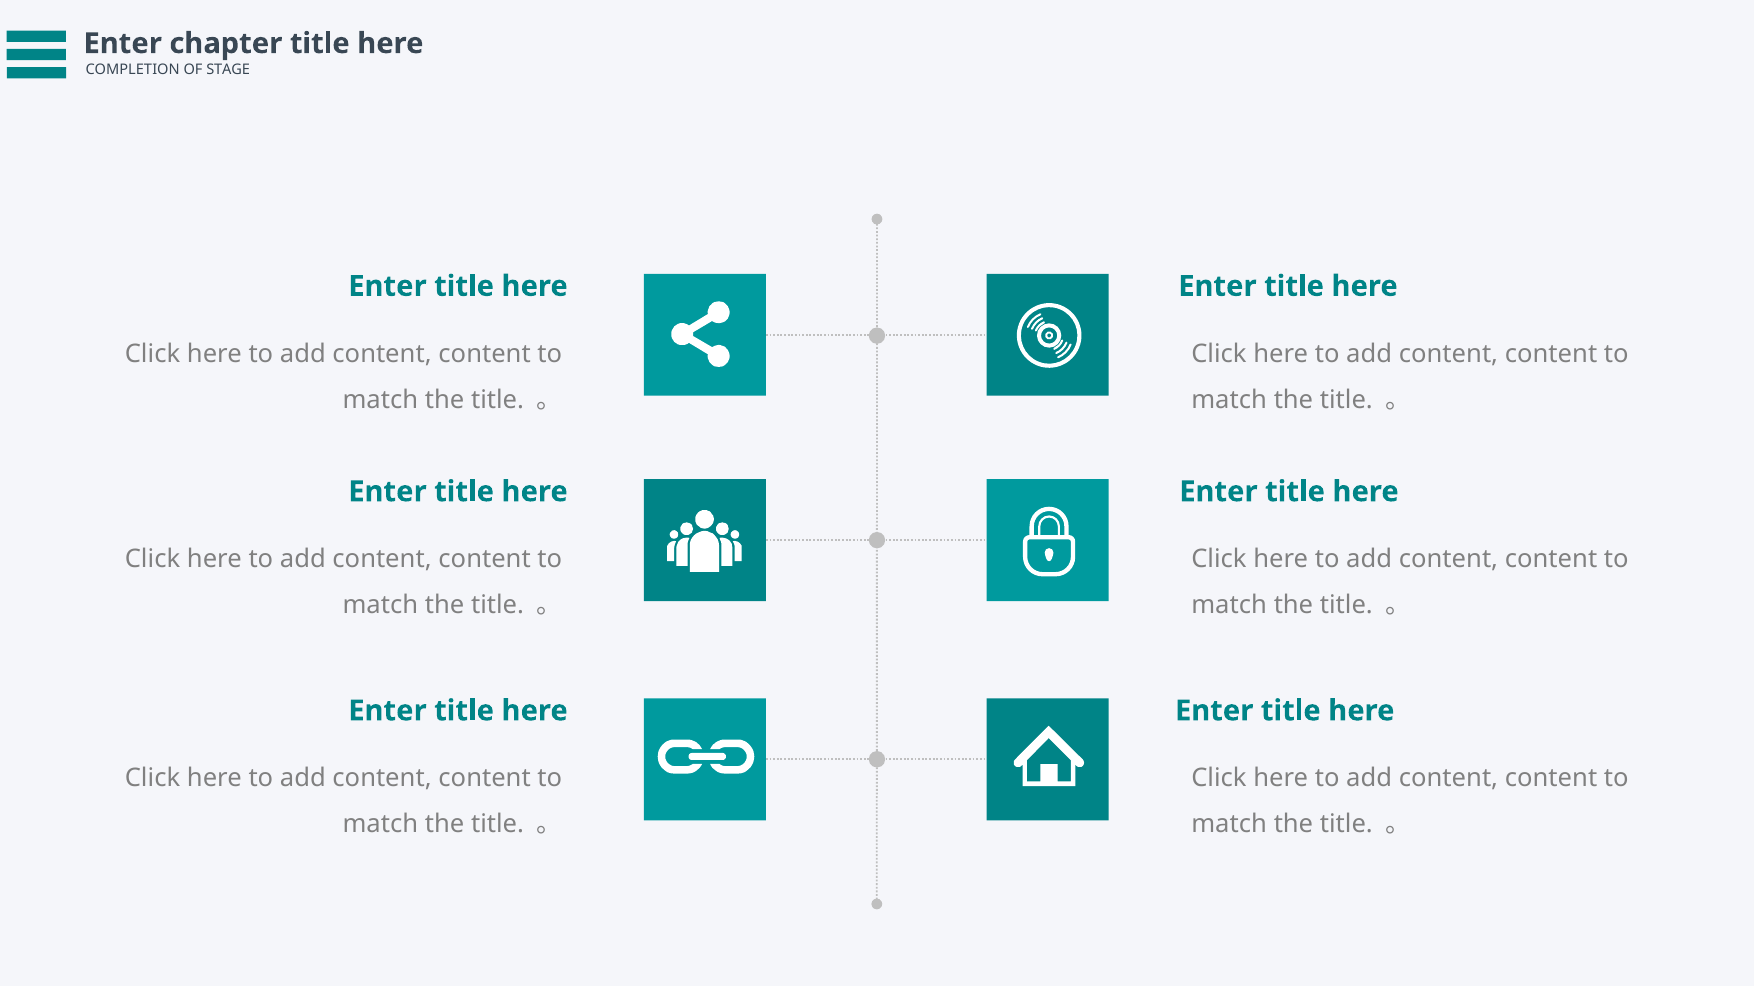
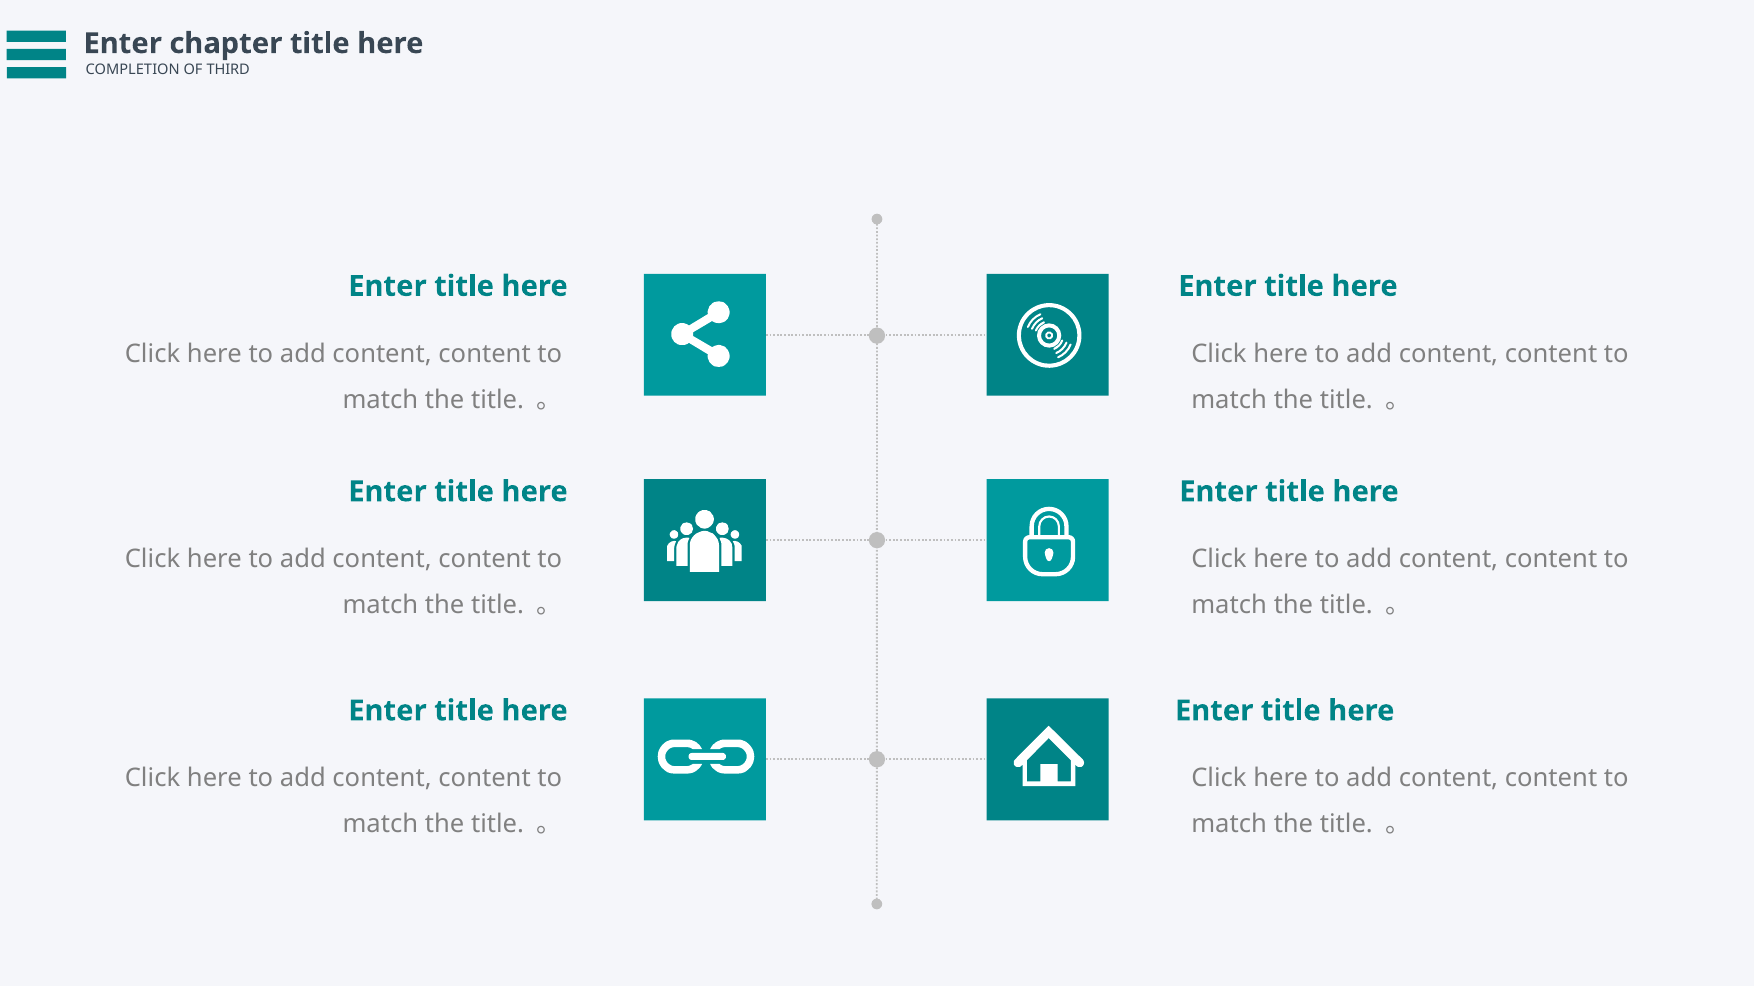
STAGE: STAGE -> THIRD (228, 70)
